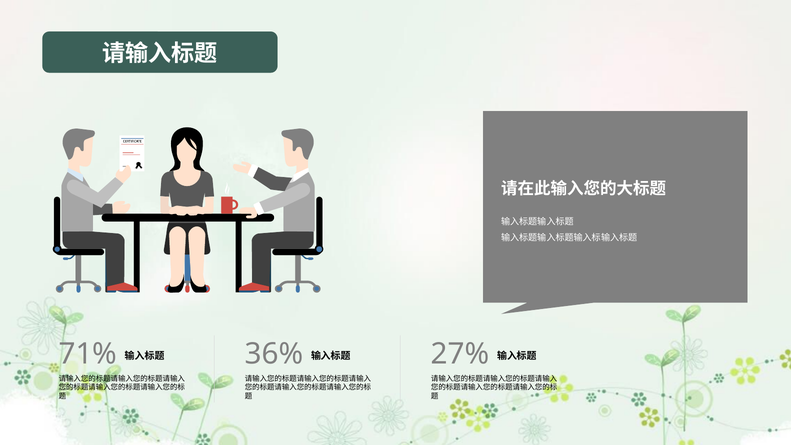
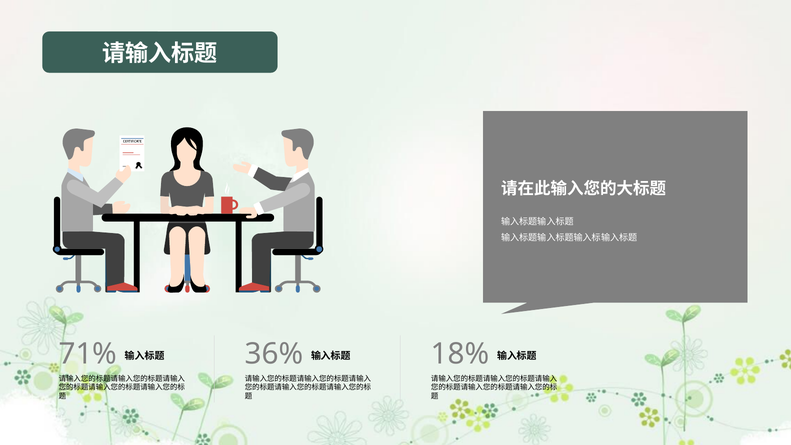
27%: 27% -> 18% (460, 354)
